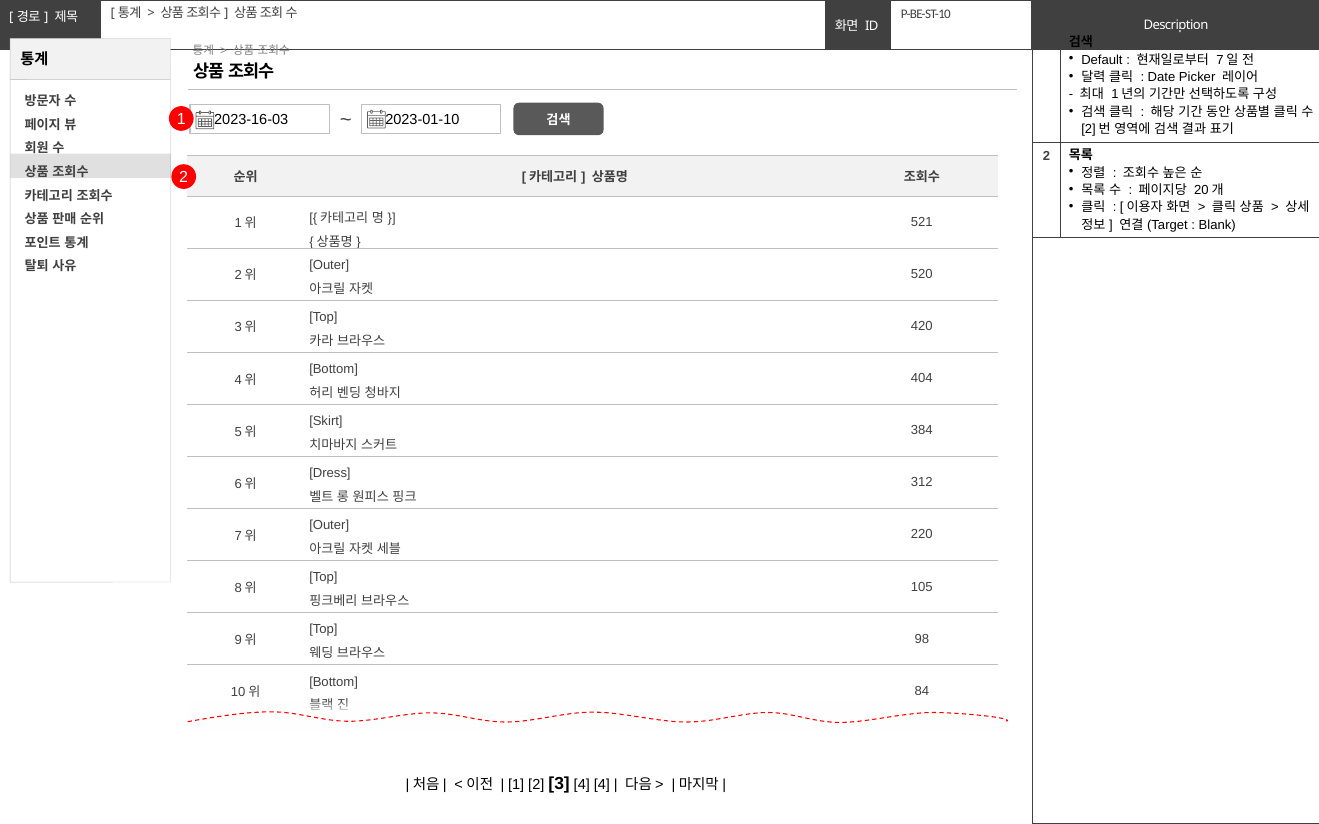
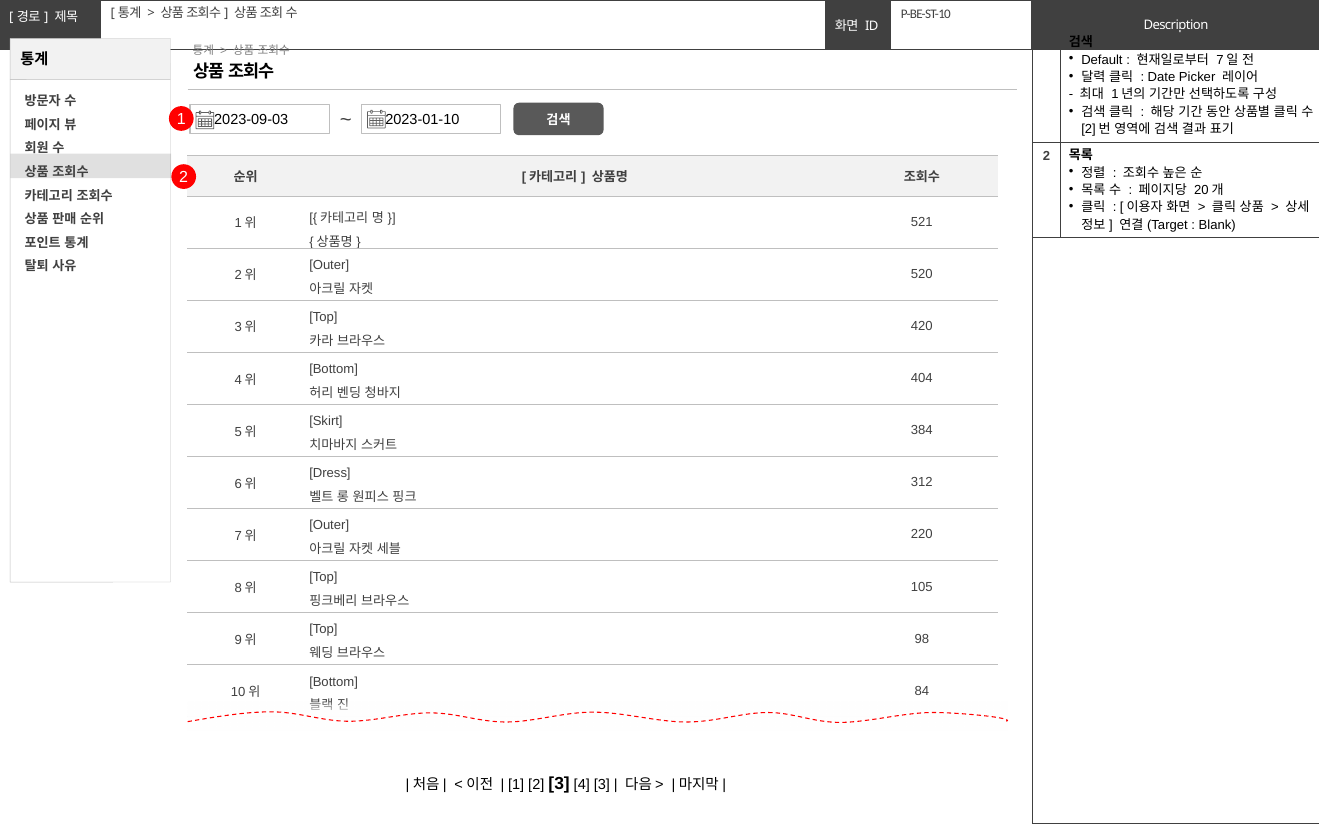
2023-16-03: 2023-16-03 -> 2023-09-03 (251, 120)
4 4: 4 -> 3 (602, 784)
